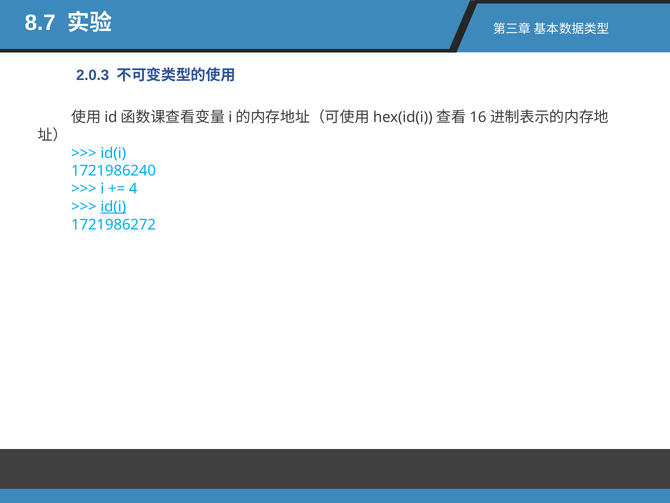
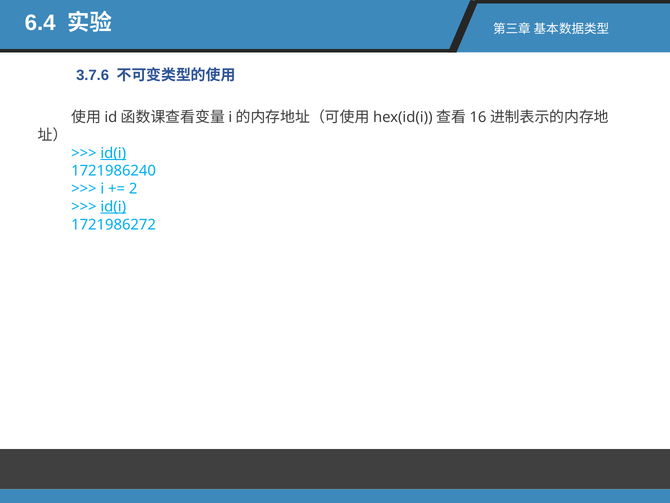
8.7: 8.7 -> 6.4 (40, 23)
2.0.3: 2.0.3 -> 3.7.6 (93, 75)
id(i underline: none -> present (113, 153)
4: 4 -> 2 (133, 189)
